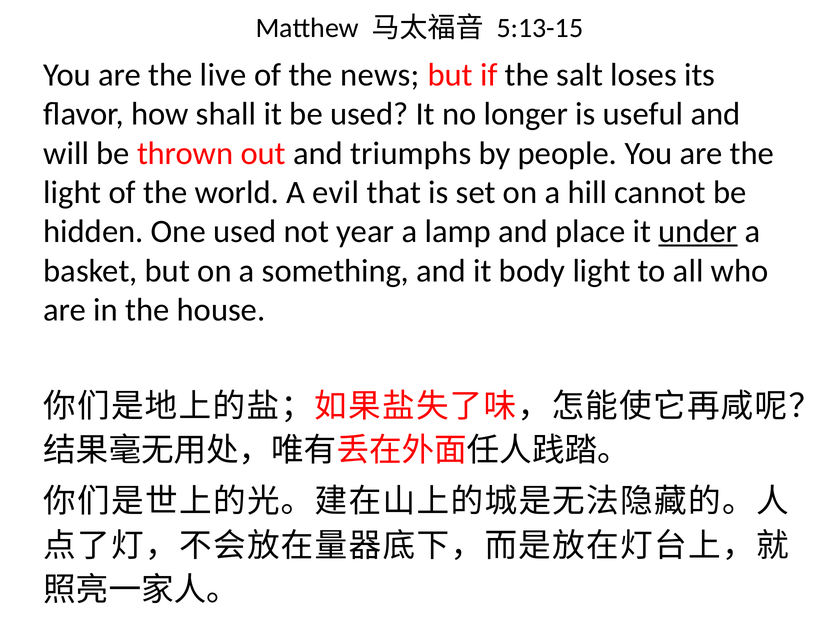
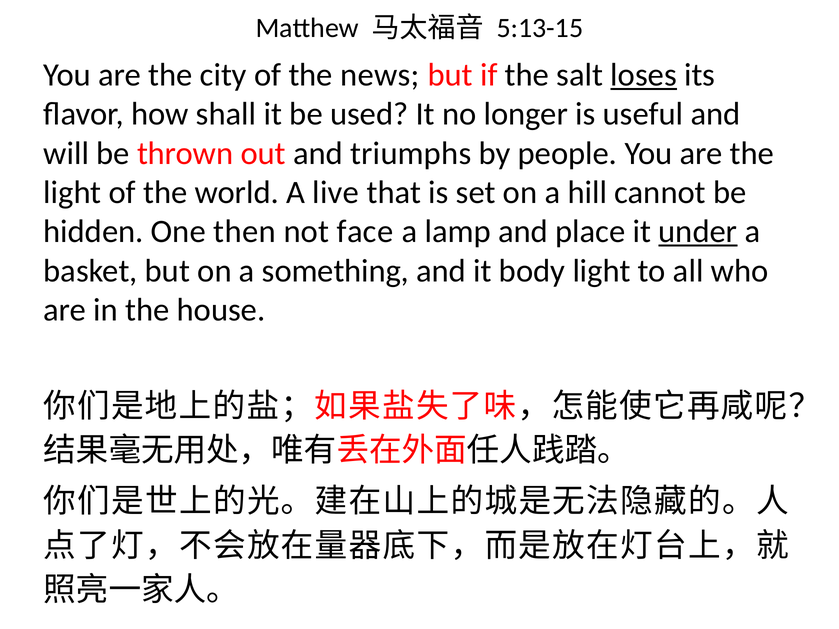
live: live -> city (223, 75)
loses underline: none -> present (644, 75)
evil: evil -> live (336, 193)
One used: used -> then (245, 232)
year: year -> face (365, 232)
